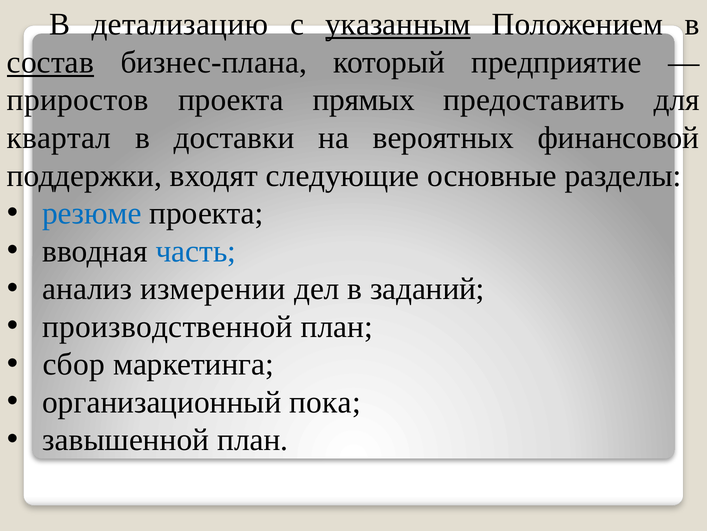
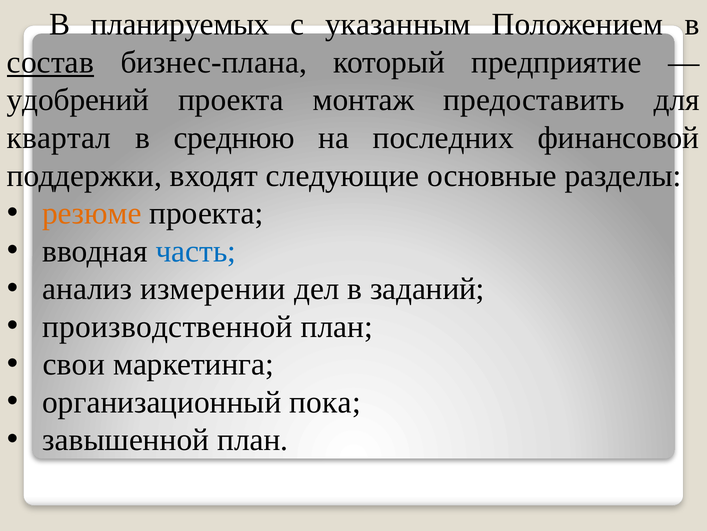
детализацию: детализацию -> планируемых (180, 25)
указанным underline: present -> none (398, 25)
приростов: приростов -> удобрений (78, 100)
прямых: прямых -> монтаж (364, 100)
доставки: доставки -> среднюю (234, 138)
вероятных: вероятных -> последних (443, 138)
резюме colour: blue -> orange (92, 213)
сбор: сбор -> свои (74, 364)
